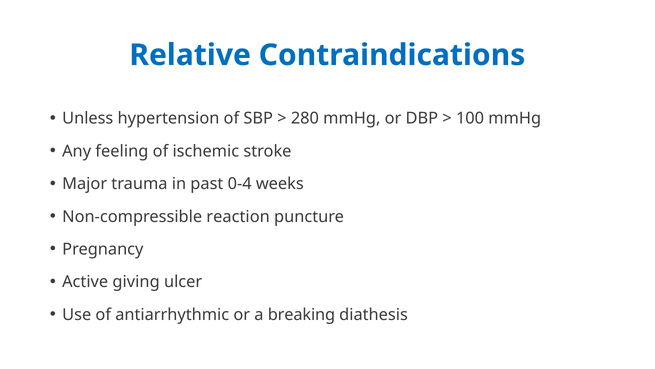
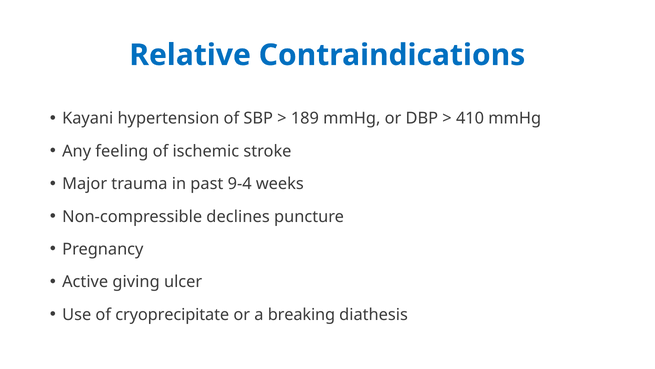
Unless: Unless -> Kayani (88, 118)
280: 280 -> 189 (305, 118)
100: 100 -> 410 (470, 118)
0-4: 0-4 -> 9-4 (240, 184)
reaction: reaction -> declines (238, 216)
antiarrhythmic: antiarrhythmic -> cryoprecipitate (172, 314)
